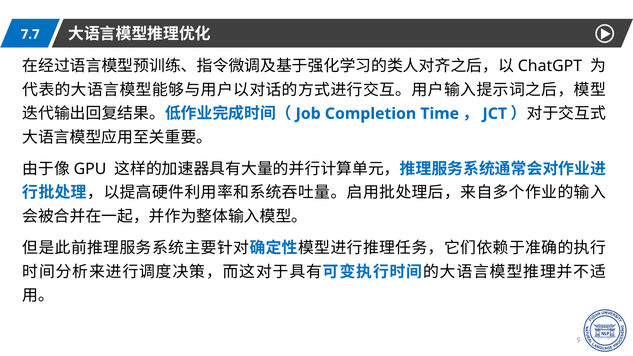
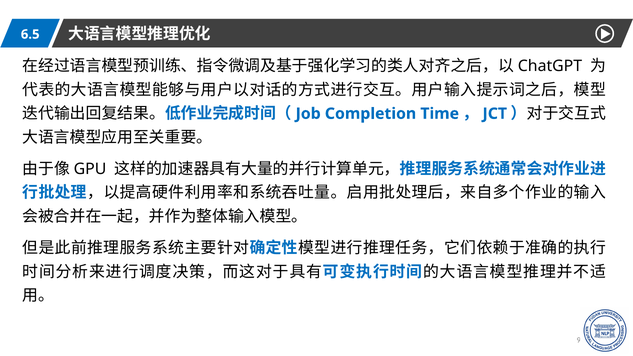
7.7: 7.7 -> 6.5 (30, 34)
